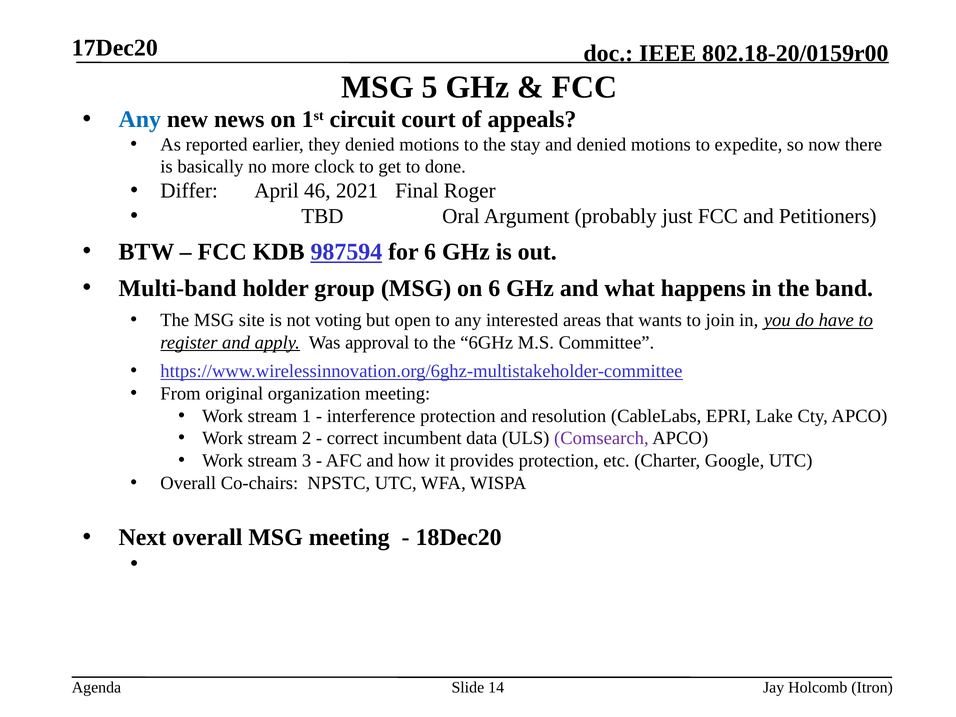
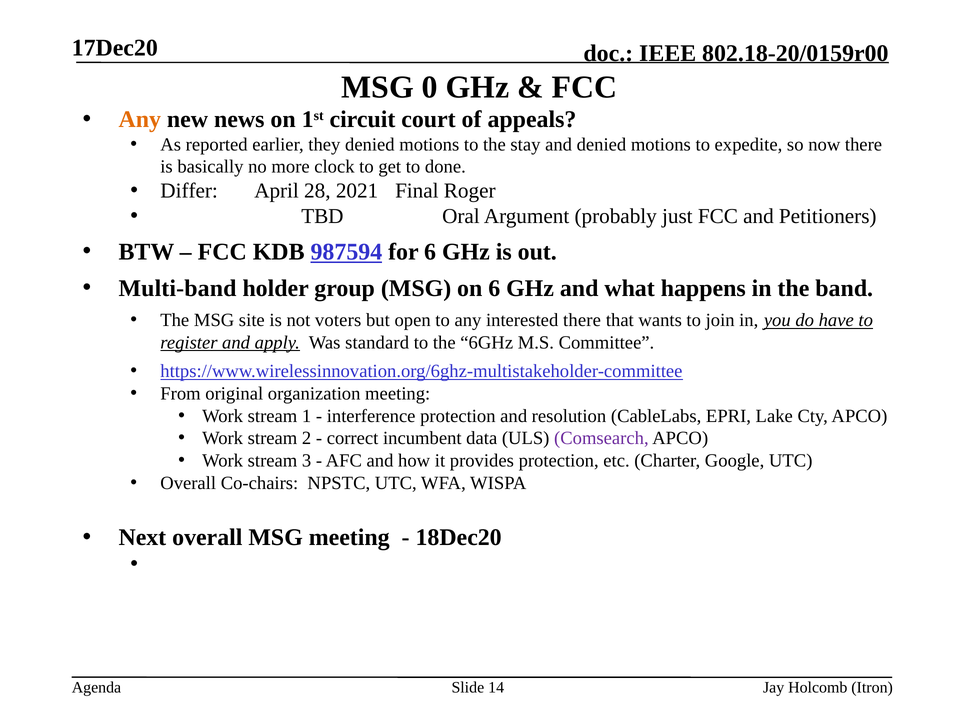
5: 5 -> 0 (430, 87)
Any colour: blue -> orange (140, 119)
46: 46 -> 28 (317, 191)
voting: voting -> voters (338, 320)
interested areas: areas -> there (582, 320)
approval: approval -> standard (377, 342)
